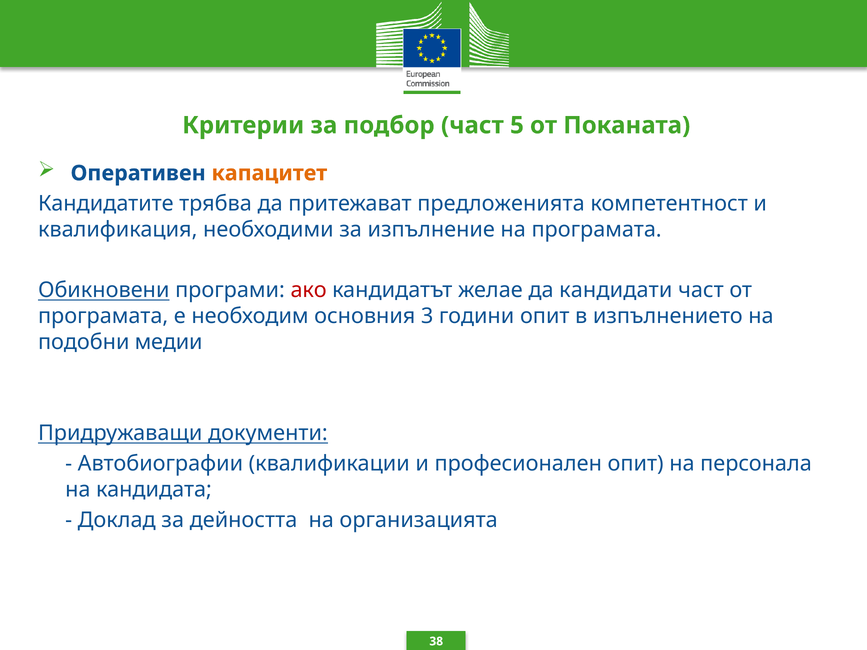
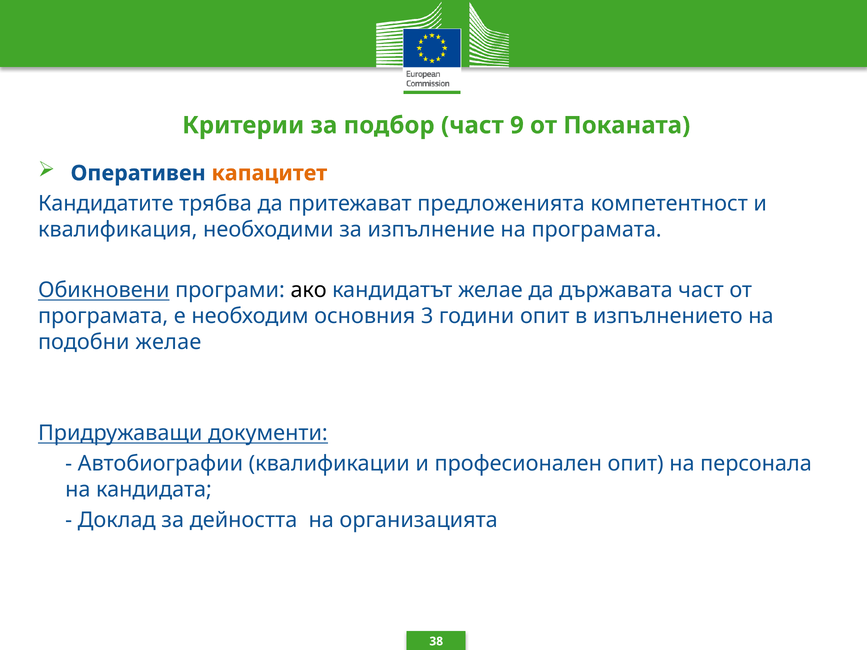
5: 5 -> 9 (517, 125)
ако colour: red -> black (309, 290)
кандидати: кандидати -> държавата (616, 290)
подобни медии: медии -> желае (168, 342)
